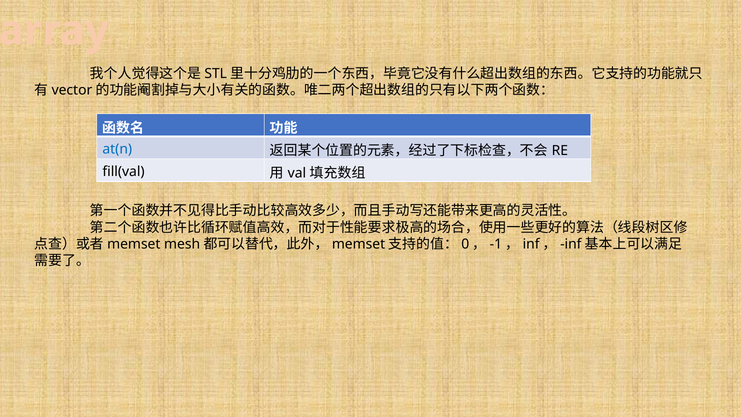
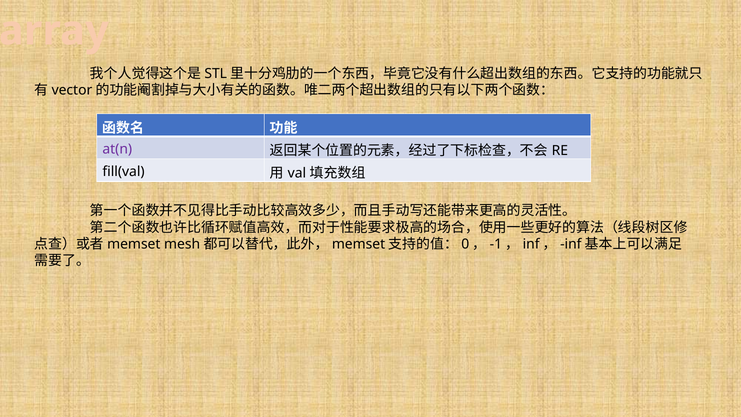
at(n colour: blue -> purple (117, 149)
